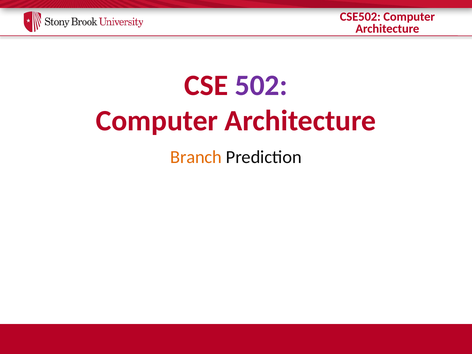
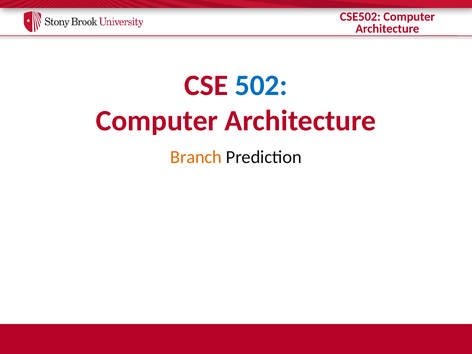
502 colour: purple -> blue (261, 85)
